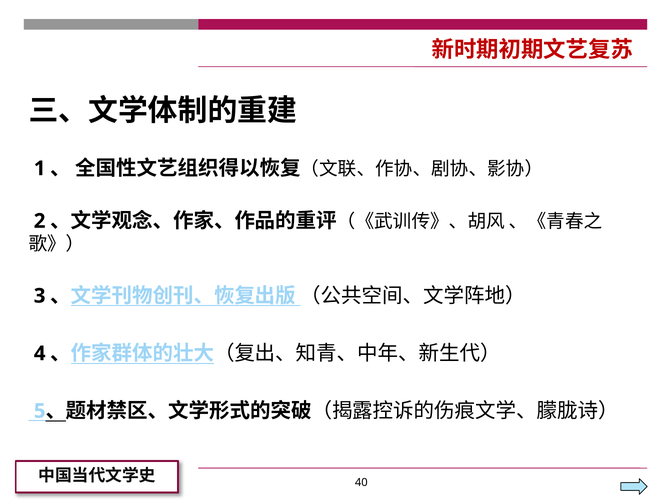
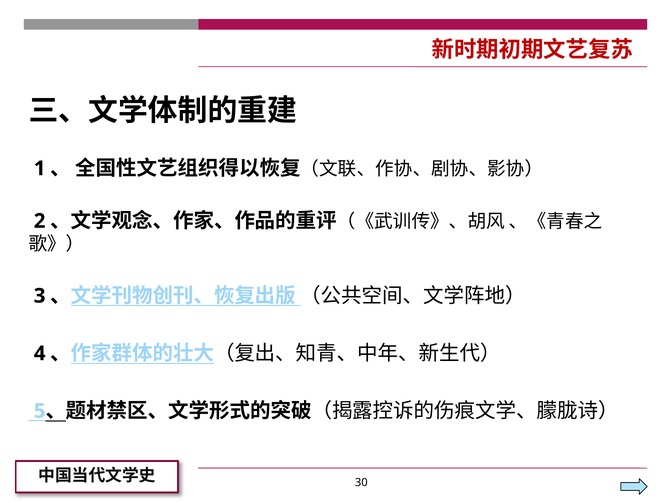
40: 40 -> 30 (361, 483)
